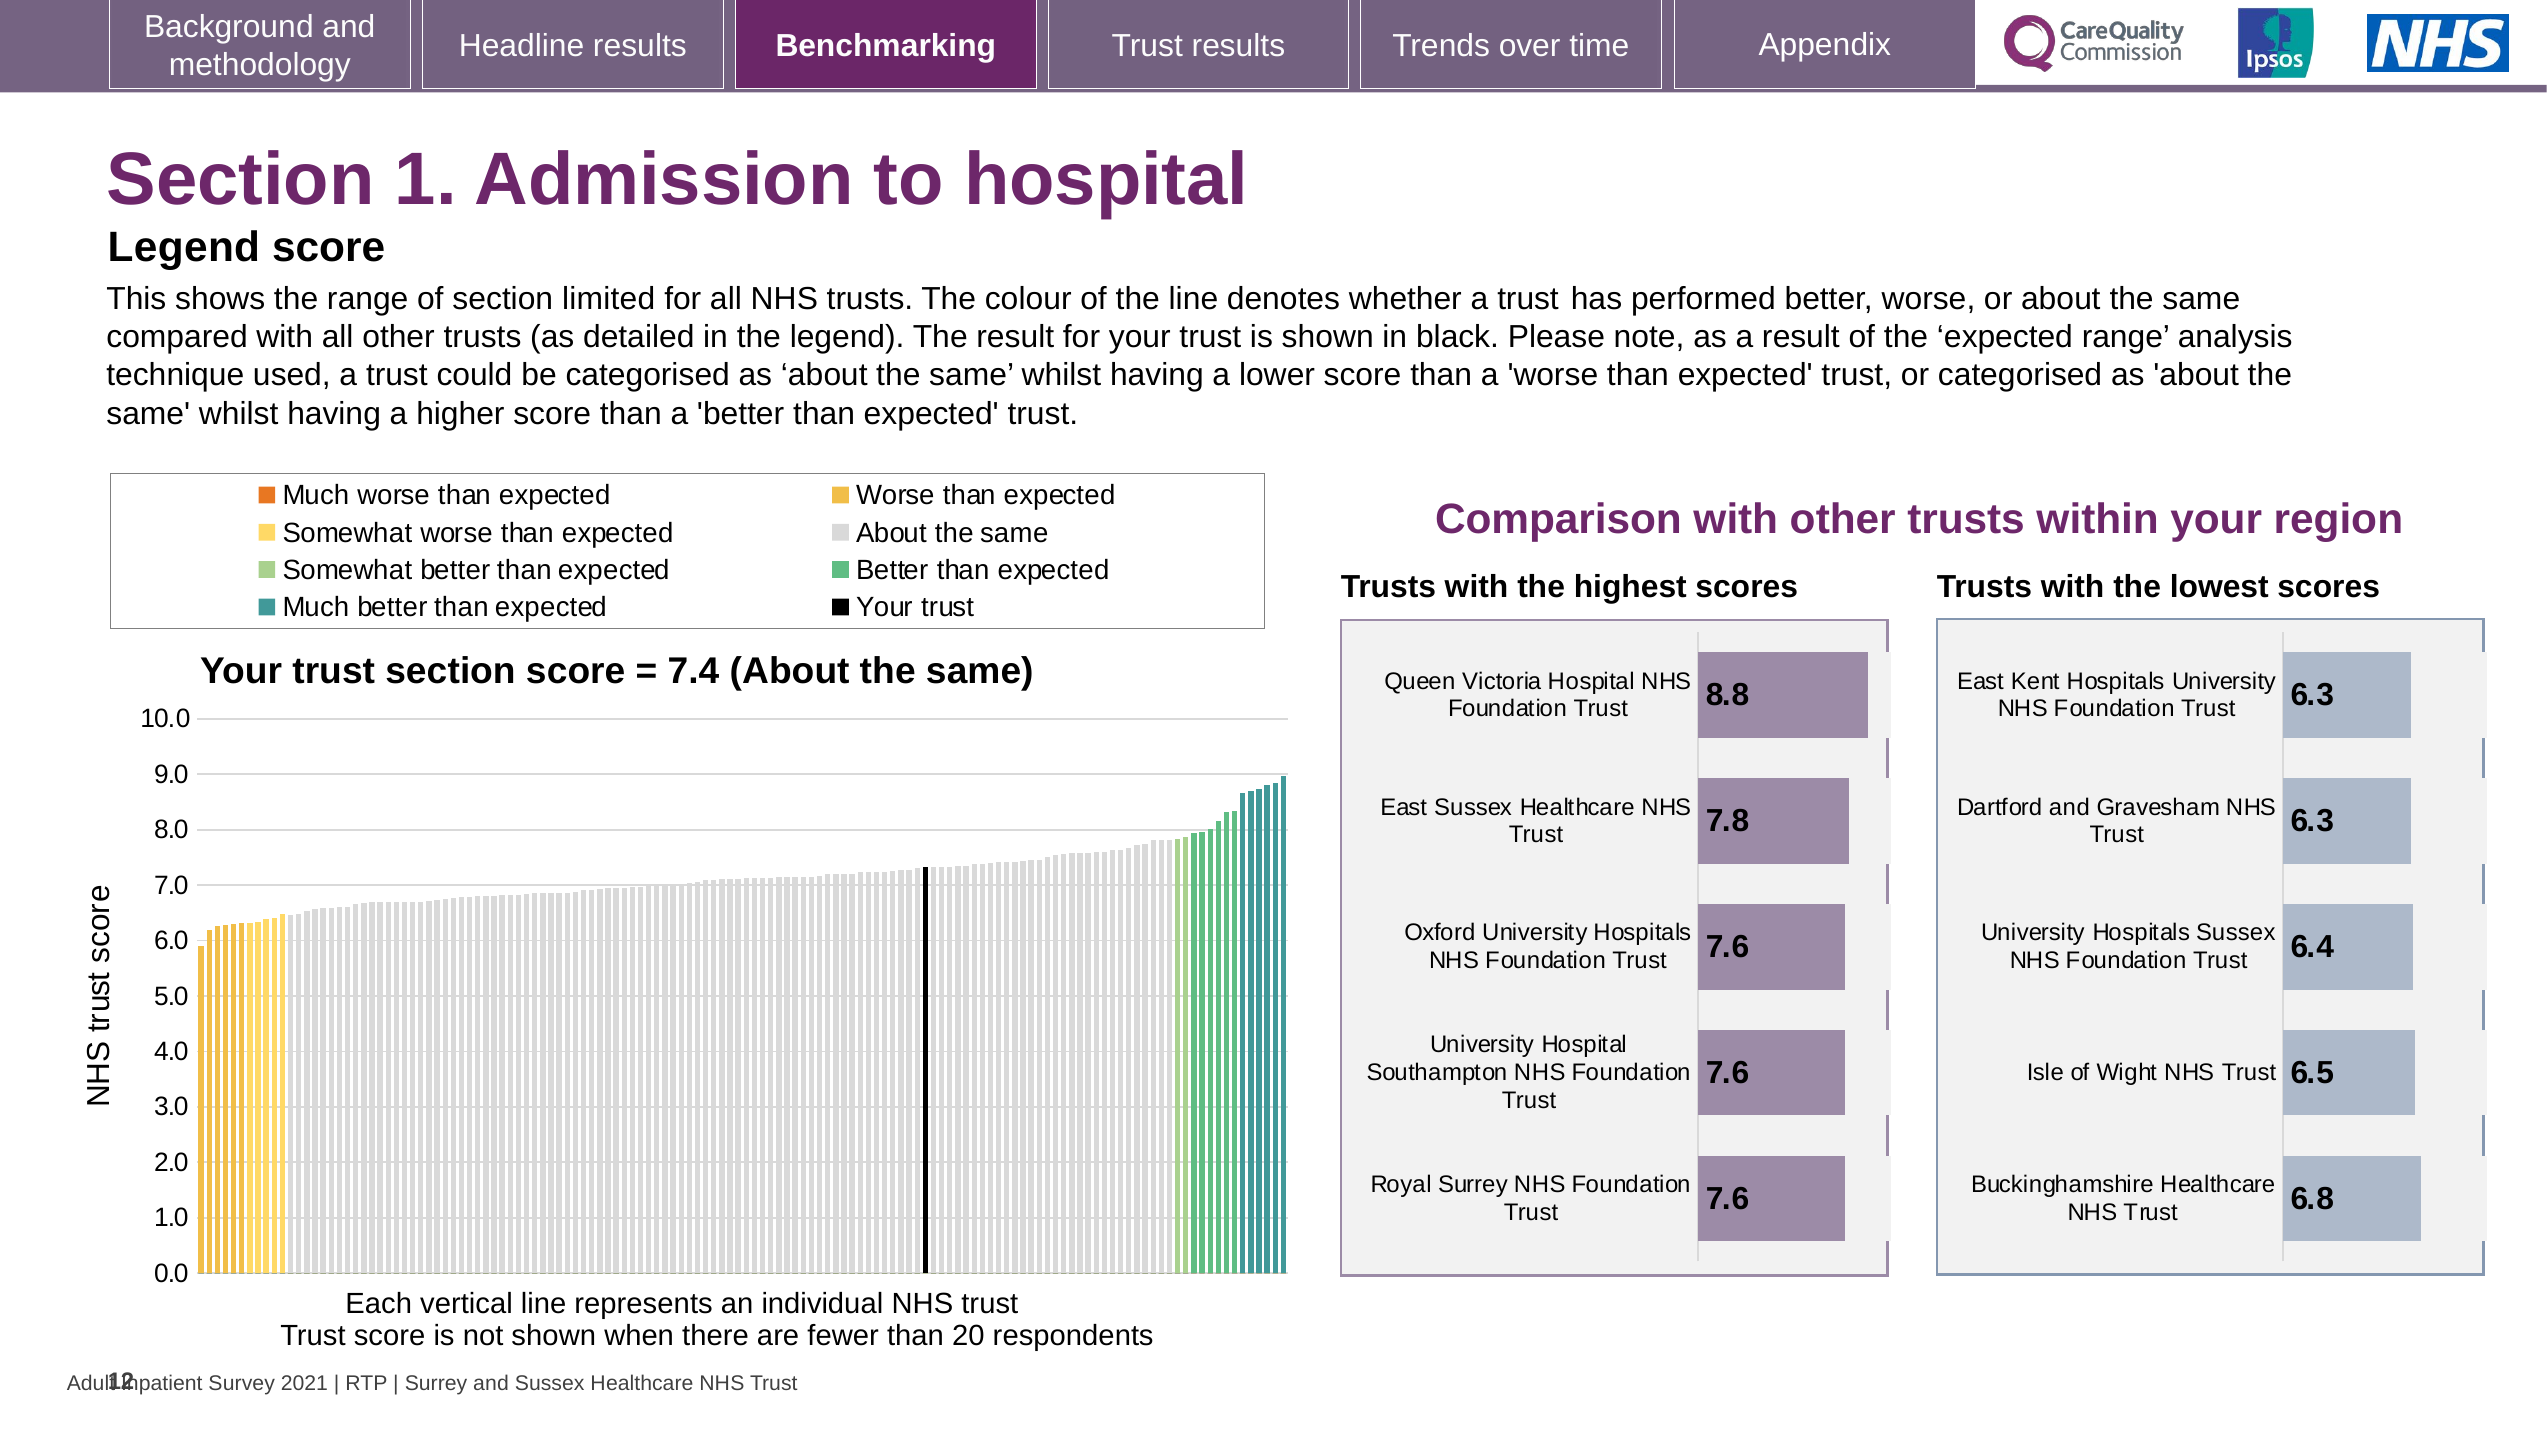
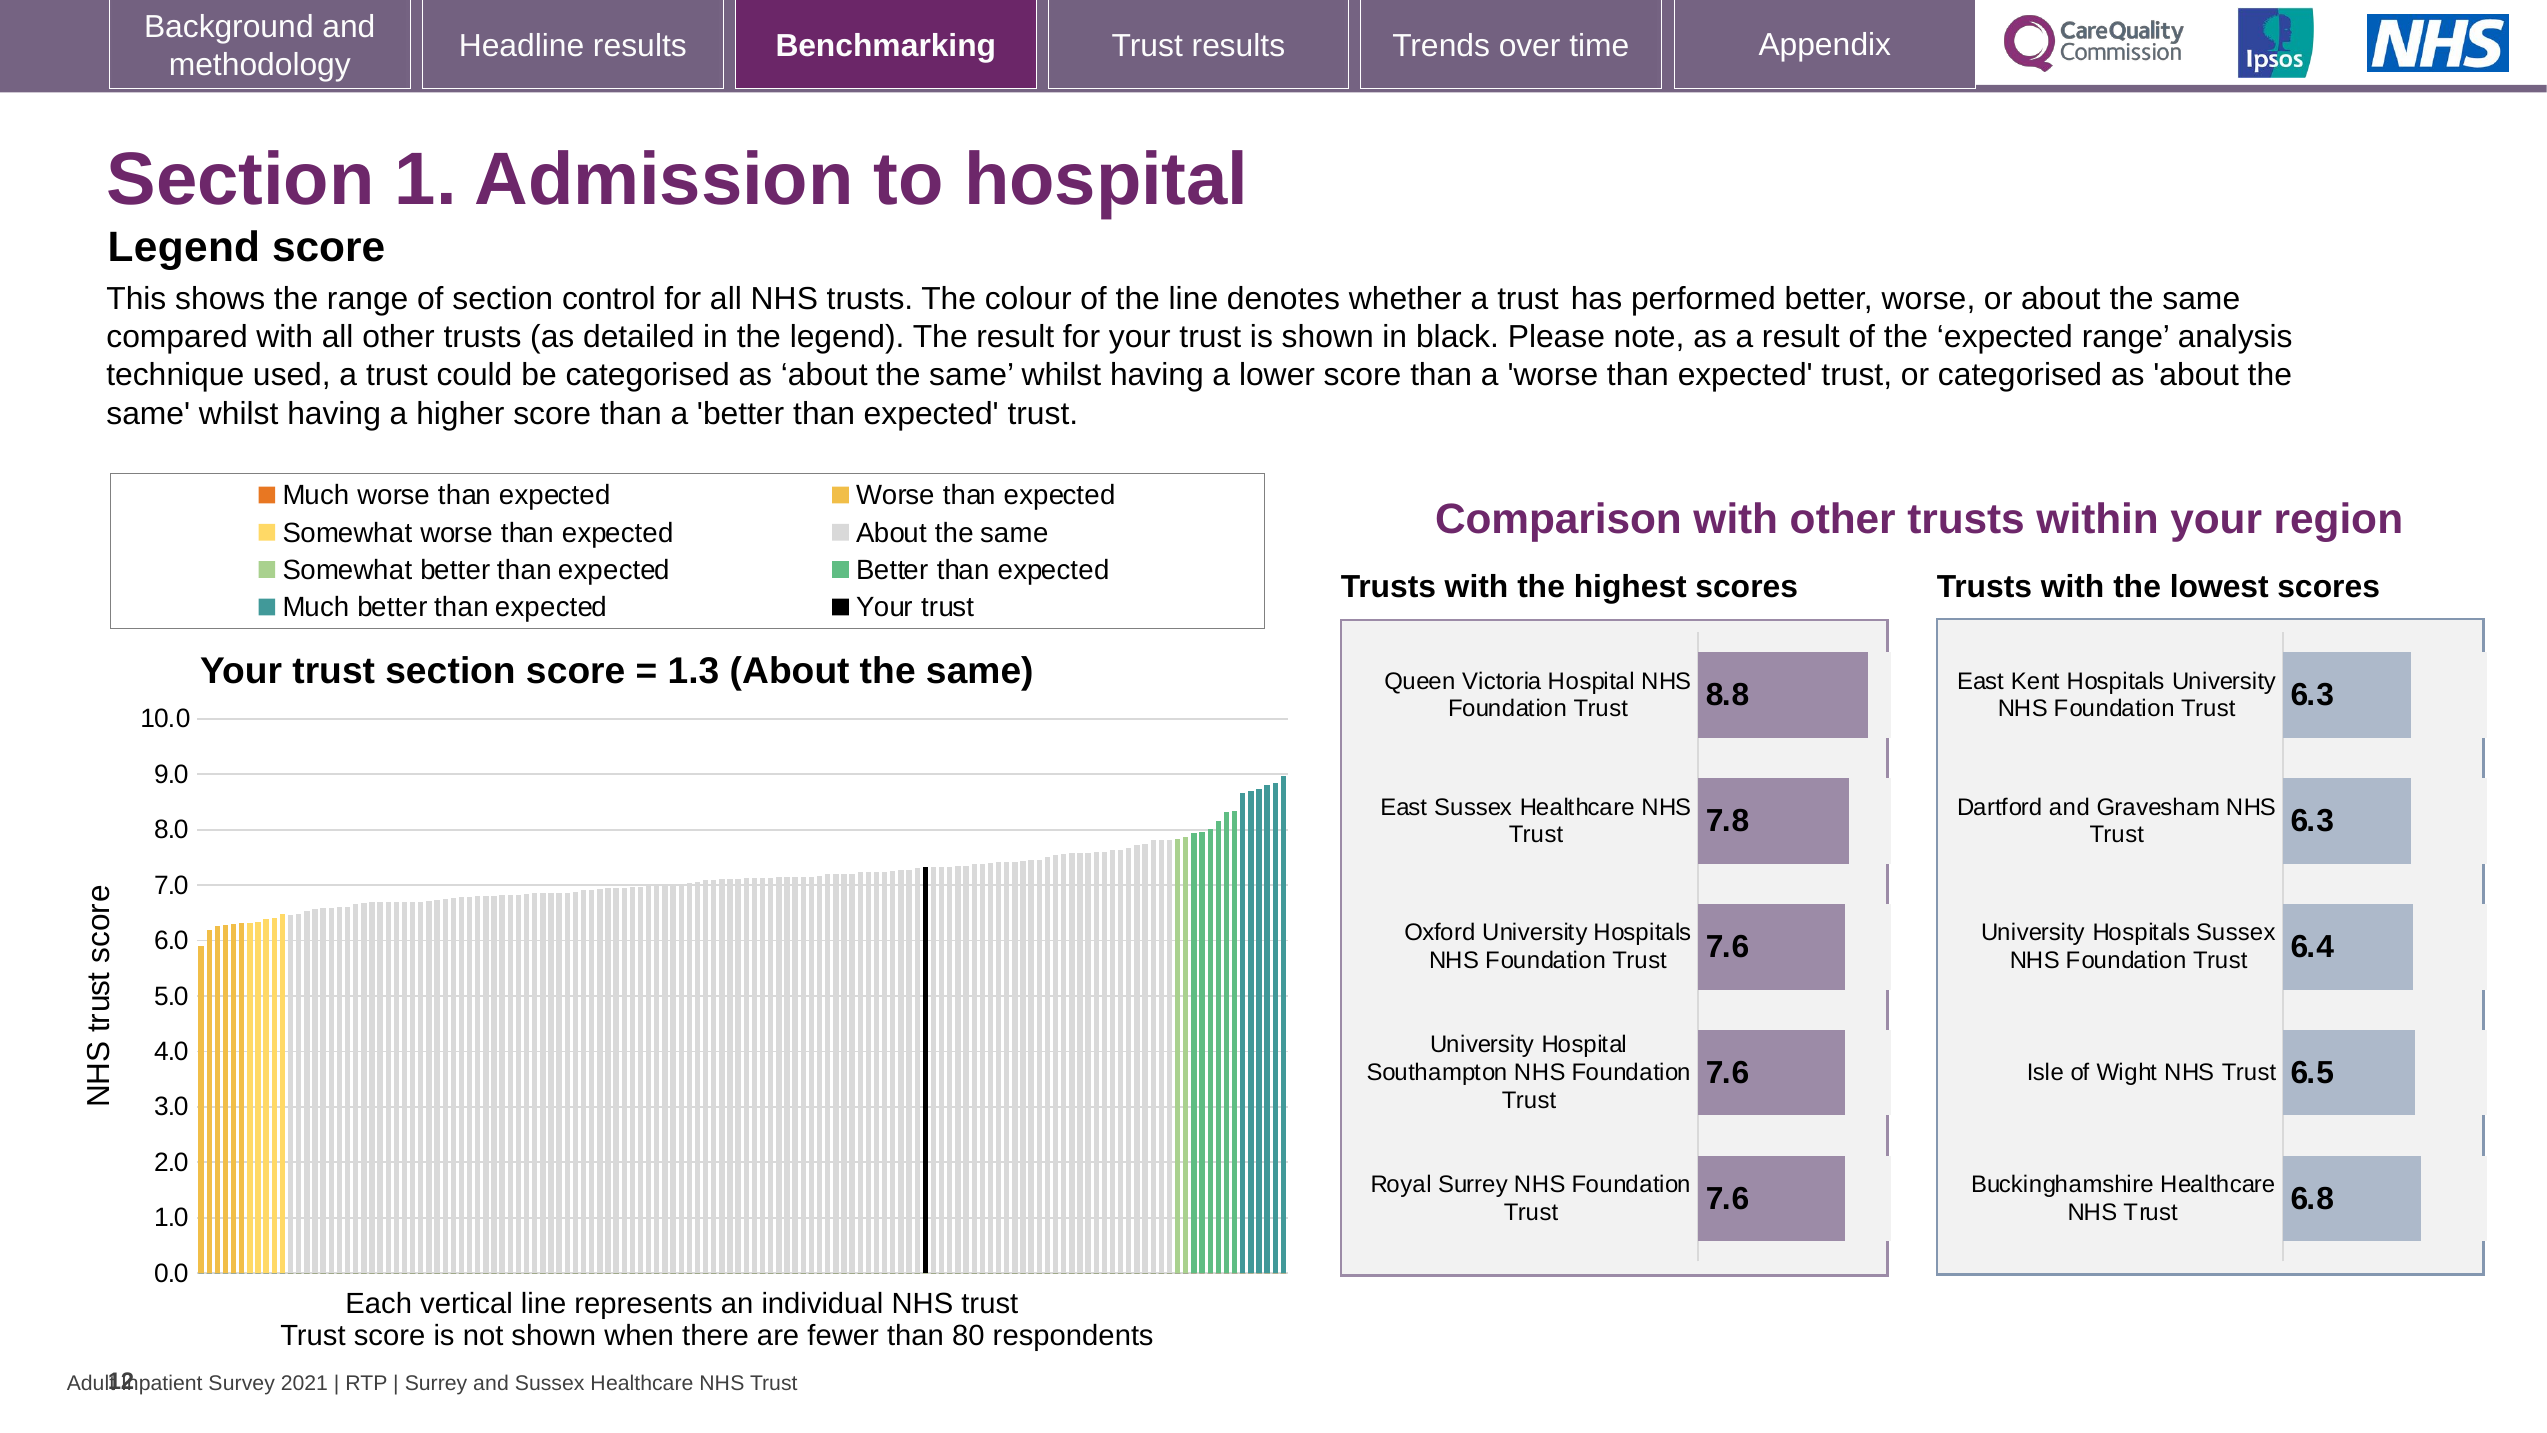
limited: limited -> control (609, 299)
7.4: 7.4 -> 1.3 (694, 672)
20: 20 -> 80 (968, 1335)
